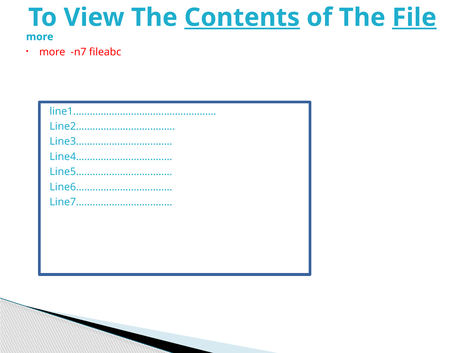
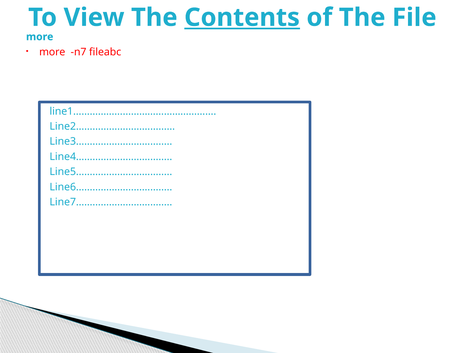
File underline: present -> none (414, 17)
